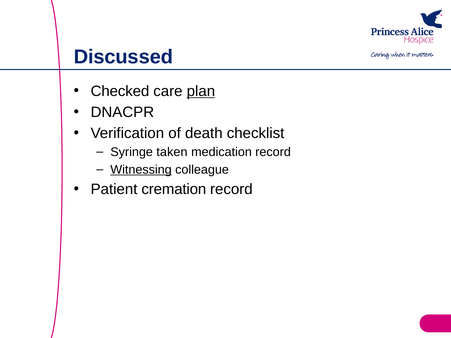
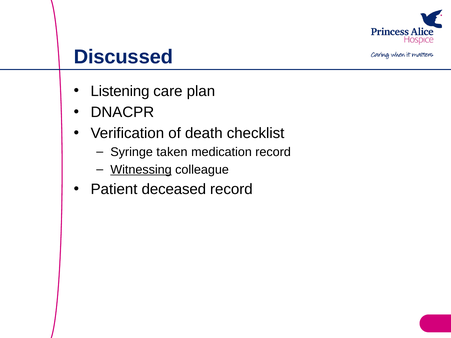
Checked: Checked -> Listening (120, 91)
plan underline: present -> none (201, 91)
cremation: cremation -> deceased (174, 189)
